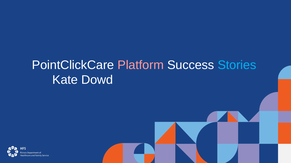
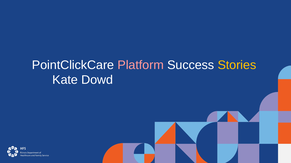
Stories colour: light blue -> yellow (237, 65)
